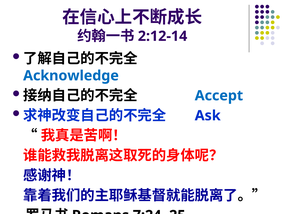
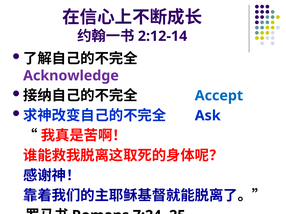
Acknowledge colour: blue -> purple (71, 76)
